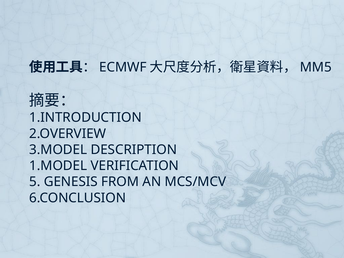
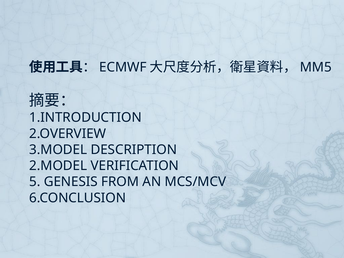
1.MODEL: 1.MODEL -> 2.MODEL (58, 166)
